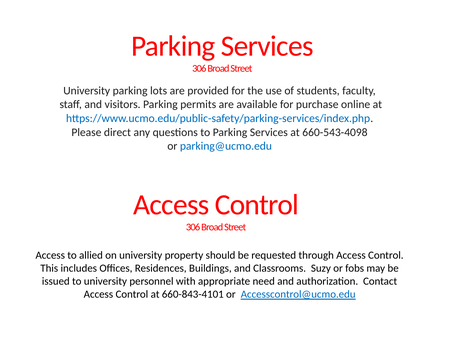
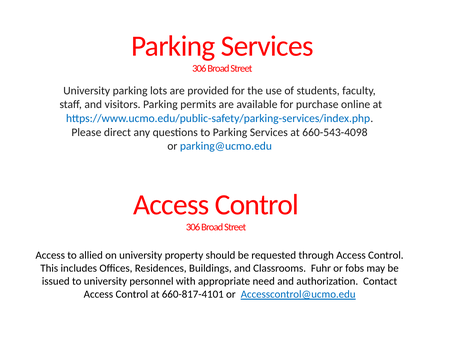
Suzy: Suzy -> Fuhr (321, 268)
660-843-4101: 660-843-4101 -> 660-817-4101 (193, 294)
